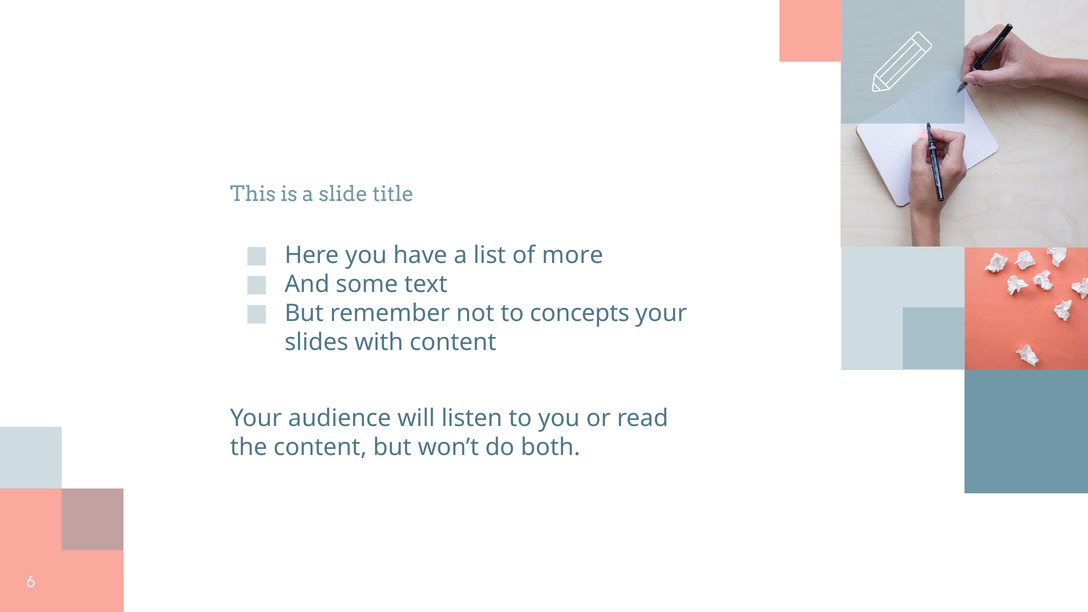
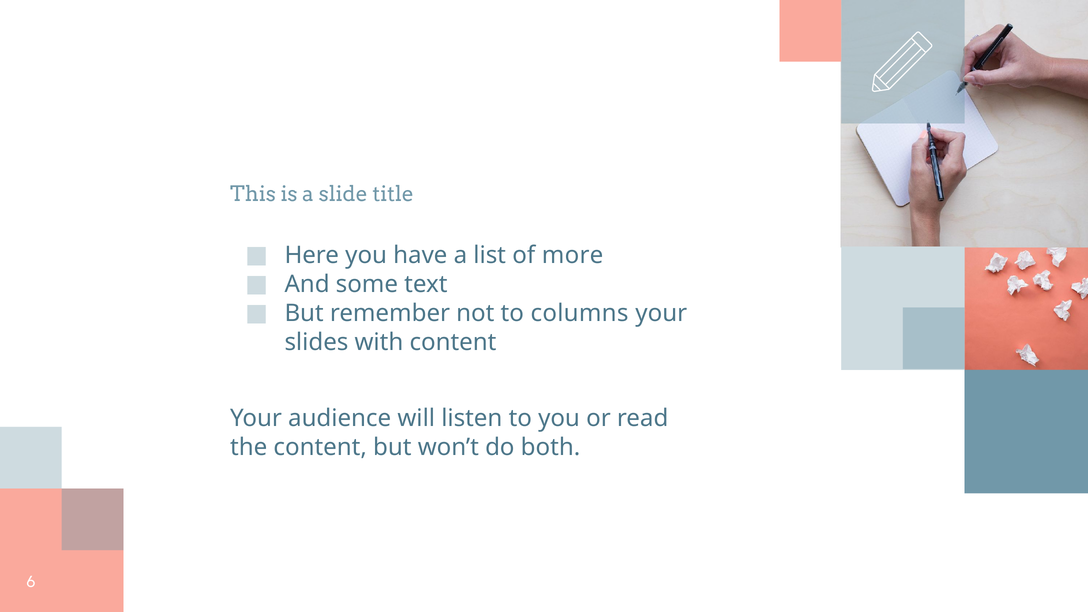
concepts: concepts -> columns (580, 313)
